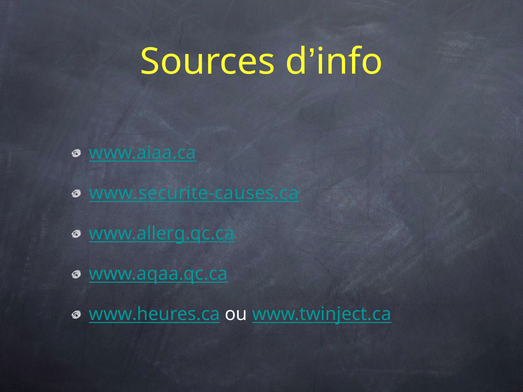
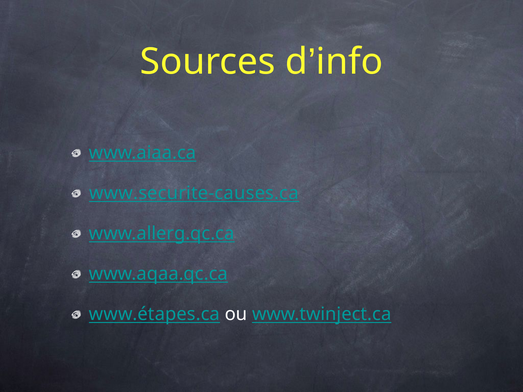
www.heures.ca: www.heures.ca -> www.étapes.ca (154, 314)
